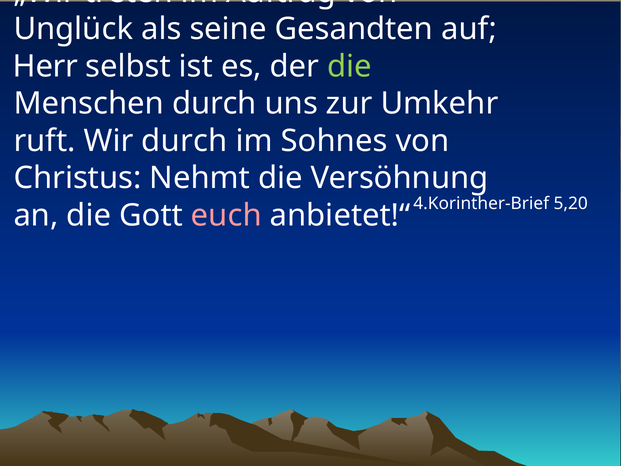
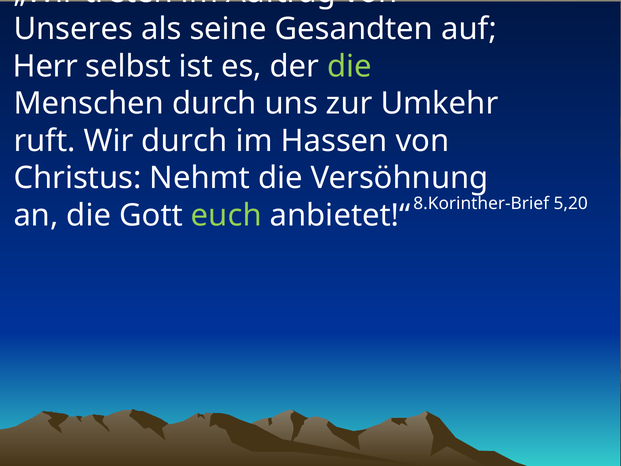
Unglück: Unglück -> Unseres (73, 29)
Sohnes: Sohnes -> Hassen (334, 141)
4.Korinther-Brief: 4.Korinther-Brief -> 8.Korinther-Brief (481, 204)
euch colour: pink -> light green (226, 215)
